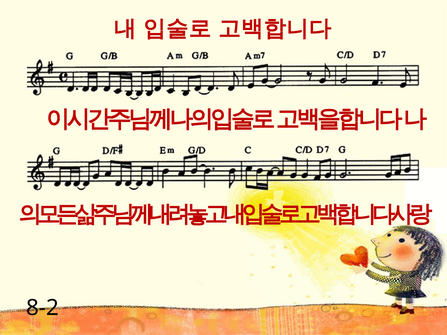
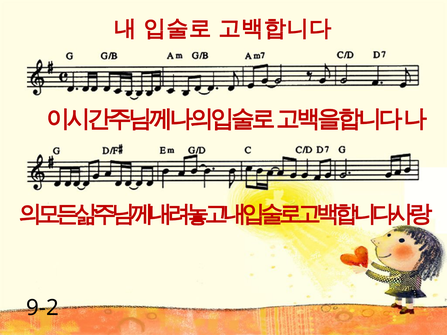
8-2: 8-2 -> 9-2 (42, 308)
